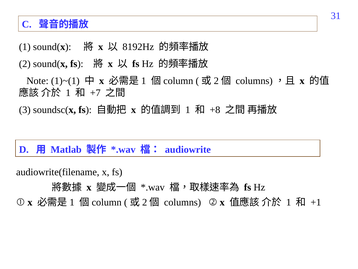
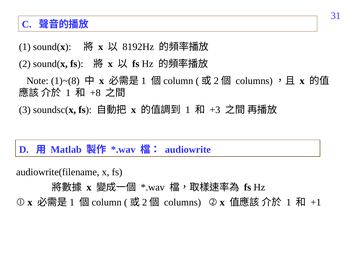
1)~(1: 1)~(1 -> 1)~(8 (65, 81)
+7: +7 -> +8 (95, 93)
+8: +8 -> +3 (215, 110)
